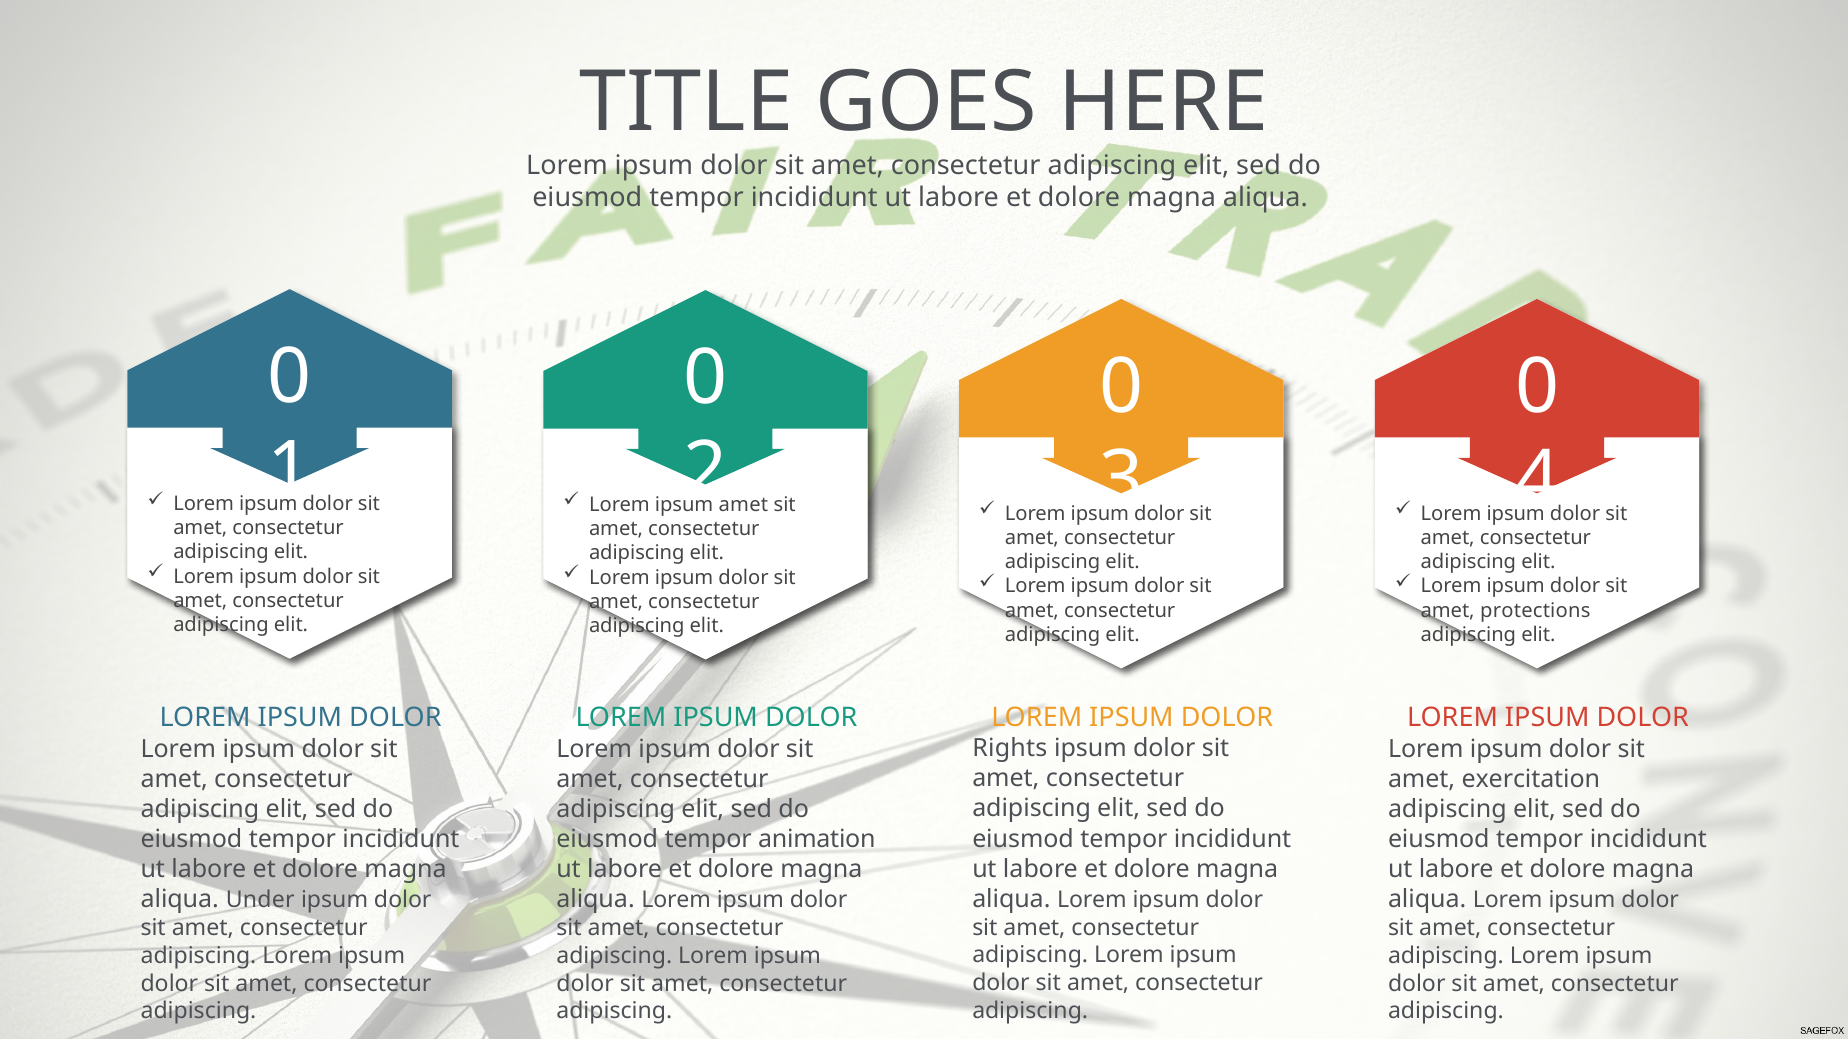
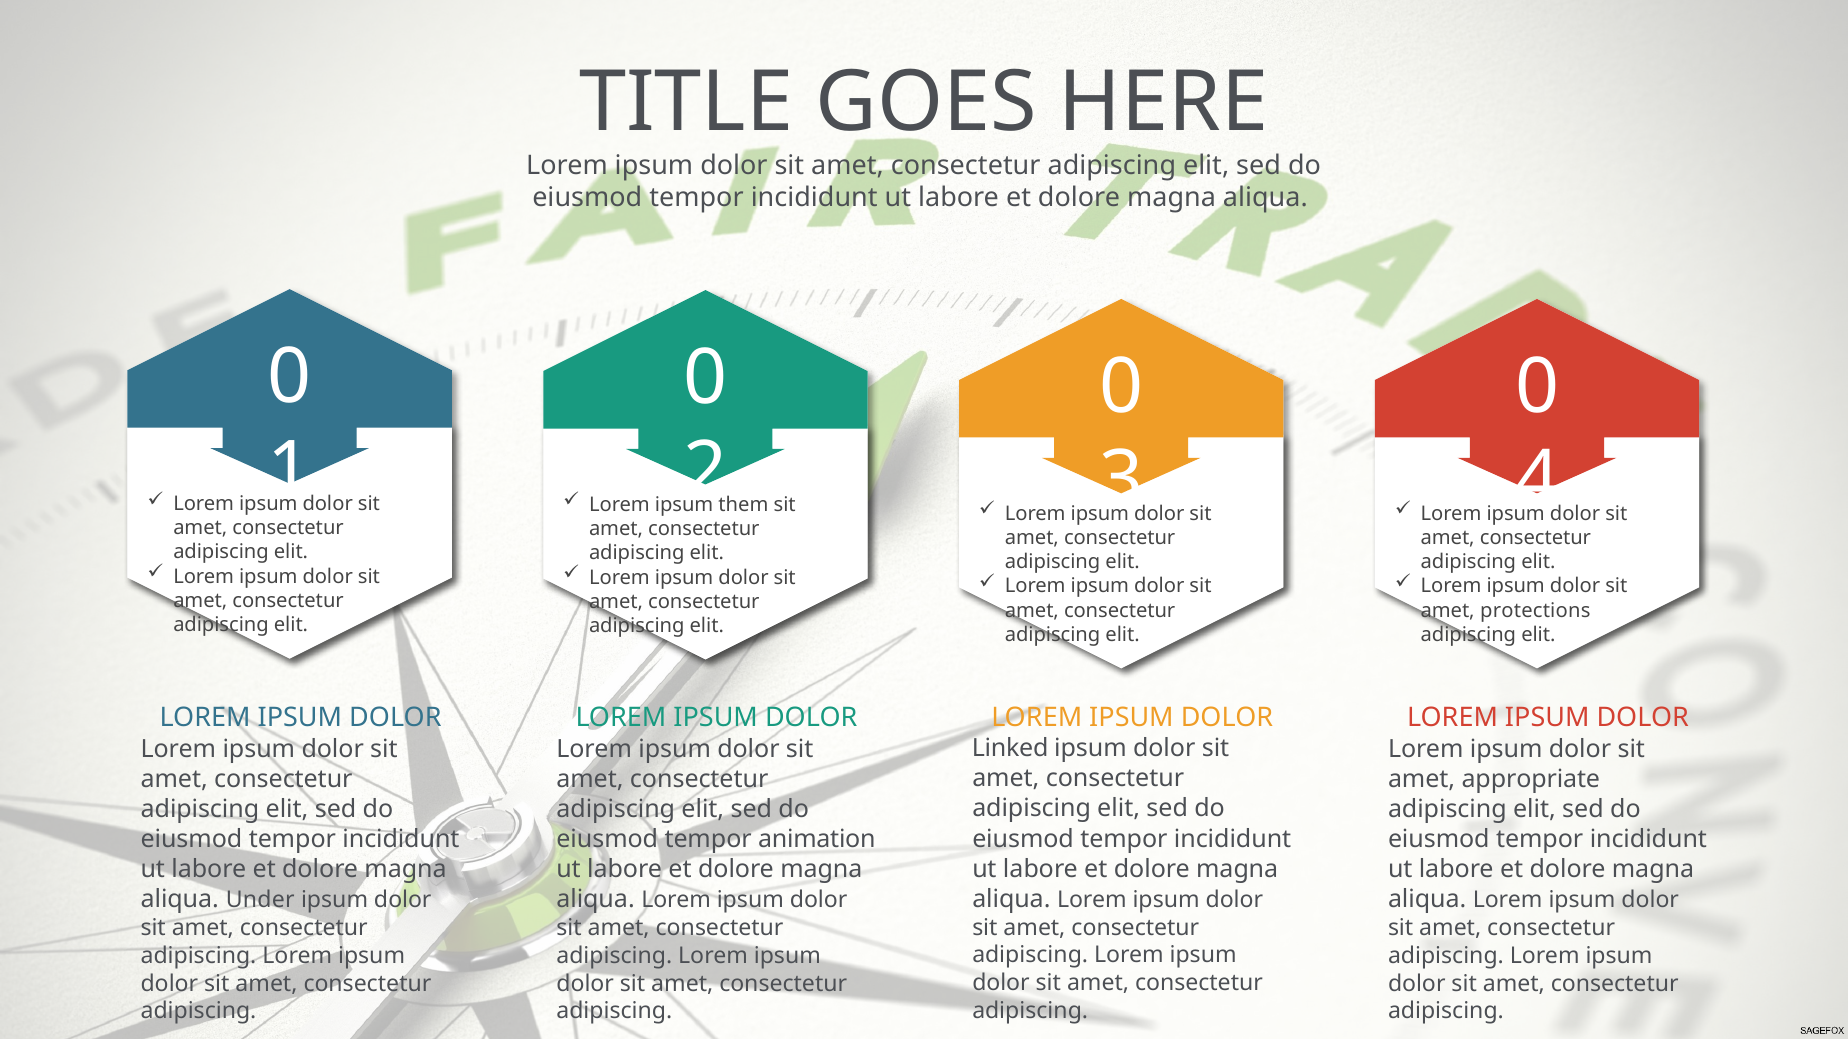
amet: amet -> them (743, 505)
Rights: Rights -> Linked (1010, 749)
exercitation: exercitation -> appropriate (1531, 780)
